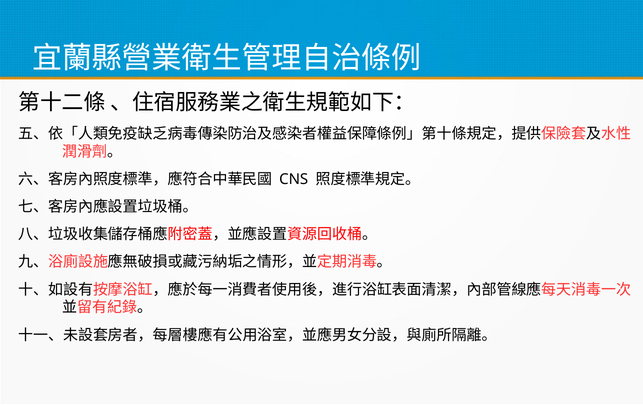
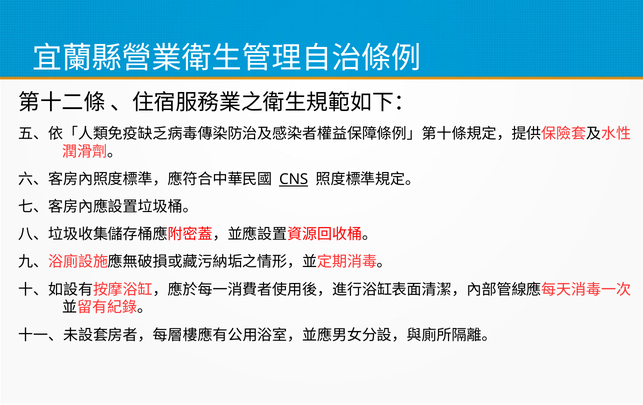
CNS underline: none -> present (294, 179)
